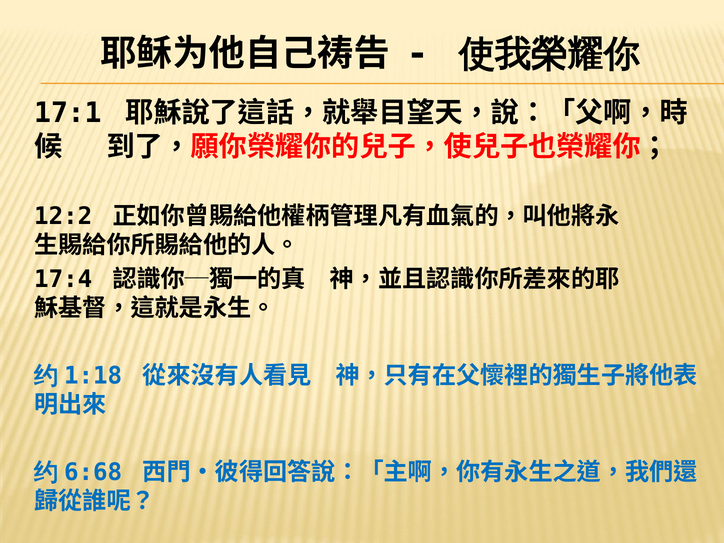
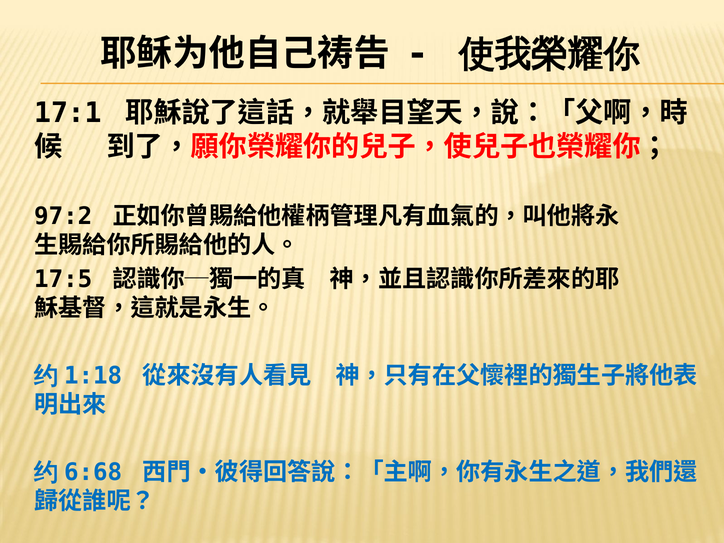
12:2: 12:2 -> 97:2 (63, 216)
17:4: 17:4 -> 17:5 (63, 279)
